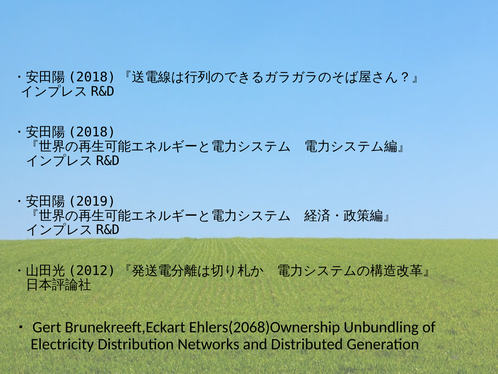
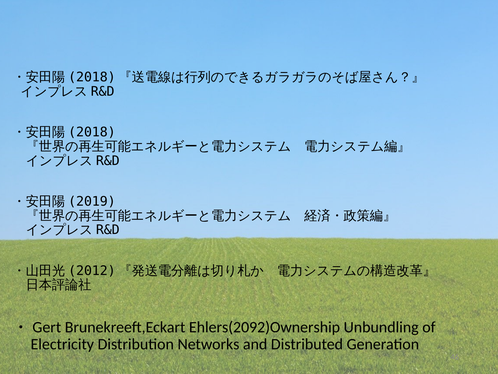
Ehlers(2068)Ownership: Ehlers(2068)Ownership -> Ehlers(2092)Ownership (265, 327)
